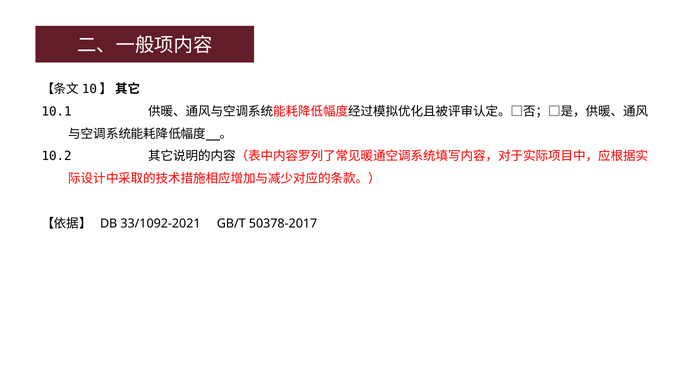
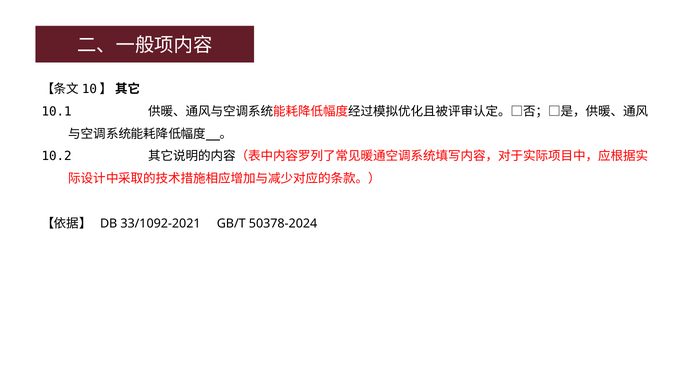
50378-2017: 50378-2017 -> 50378-2024 (283, 223)
